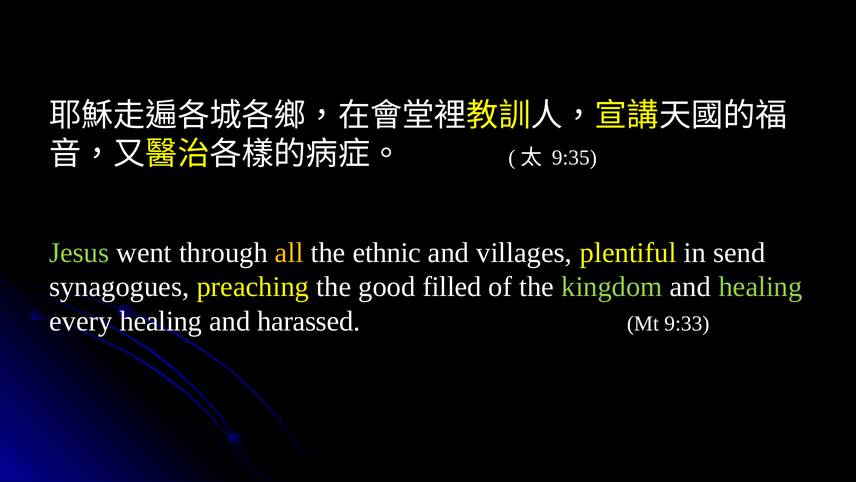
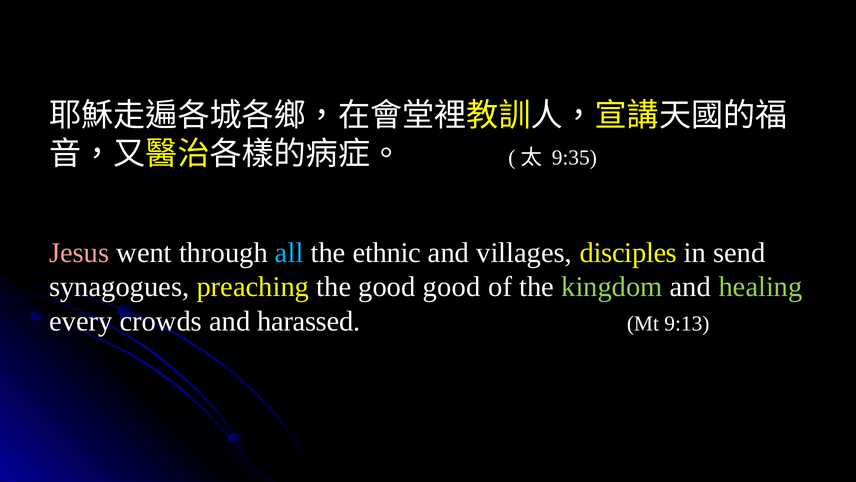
Jesus colour: light green -> pink (79, 252)
all colour: yellow -> light blue (289, 252)
plentiful: plentiful -> disciples (628, 252)
good filled: filled -> good (452, 287)
every healing: healing -> crowds (161, 321)
9:33: 9:33 -> 9:13 (687, 323)
